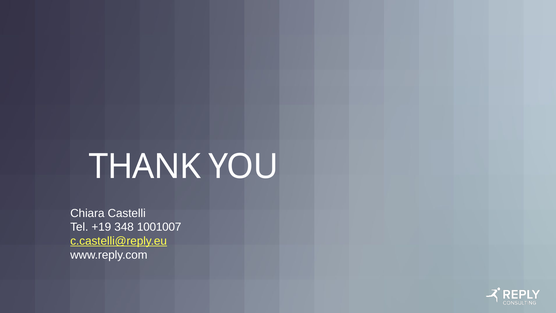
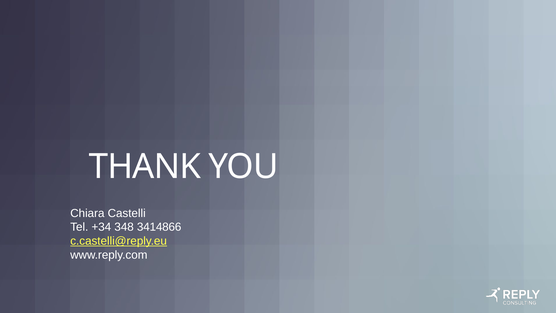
+19: +19 -> +34 (101, 227)
1001007: 1001007 -> 3414866 (159, 227)
